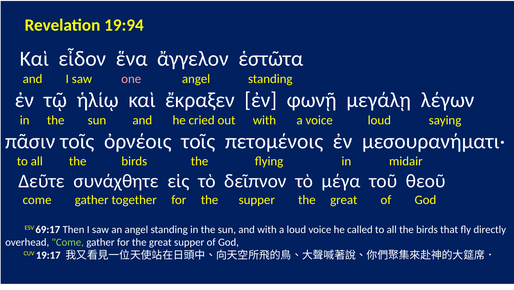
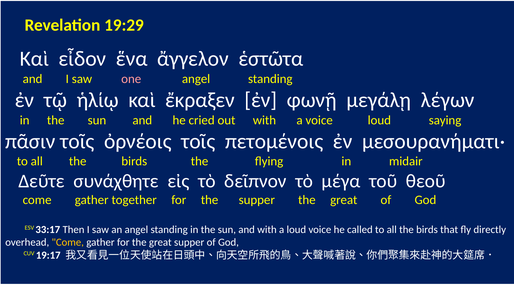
19:94: 19:94 -> 19:29 (124, 25)
69:17: 69:17 -> 33:17 (48, 229)
Come colour: light green -> yellow (68, 242)
